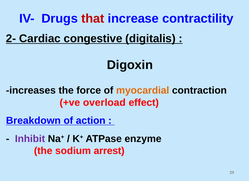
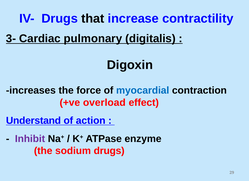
that colour: red -> black (93, 19)
2-: 2- -> 3- (11, 38)
congestive: congestive -> pulmonary (93, 38)
myocardial colour: orange -> blue (143, 90)
Breakdown: Breakdown -> Understand (33, 121)
sodium arrest: arrest -> drugs (109, 151)
